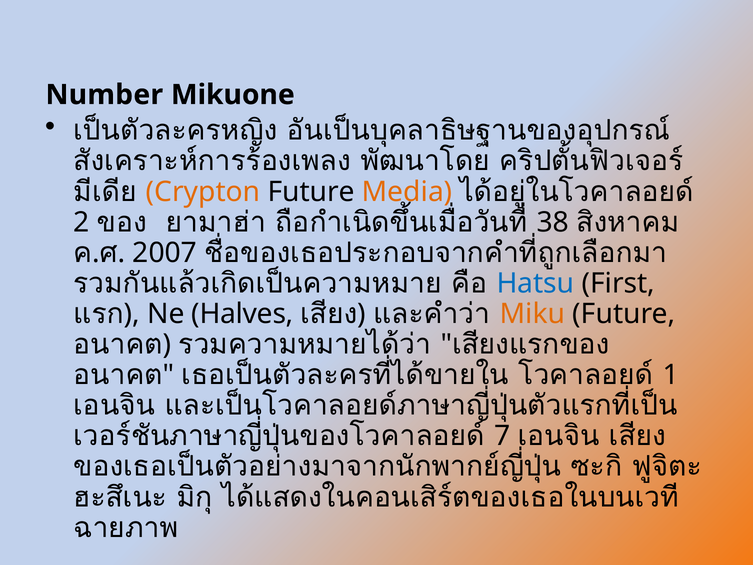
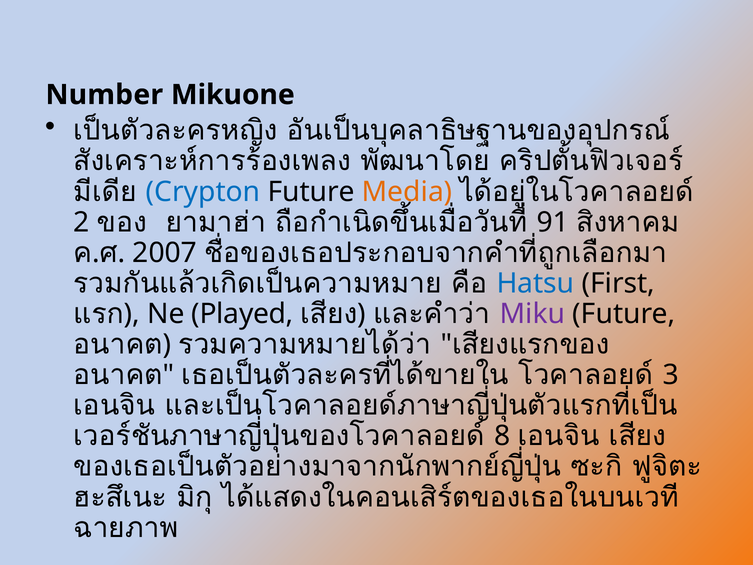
Crypton colour: orange -> blue (203, 192)
38: 38 -> 91 (553, 222)
Halves: Halves -> Played (242, 314)
Miku colour: orange -> purple (532, 314)
1: 1 -> 3 (671, 375)
7: 7 -> 8 (502, 436)
